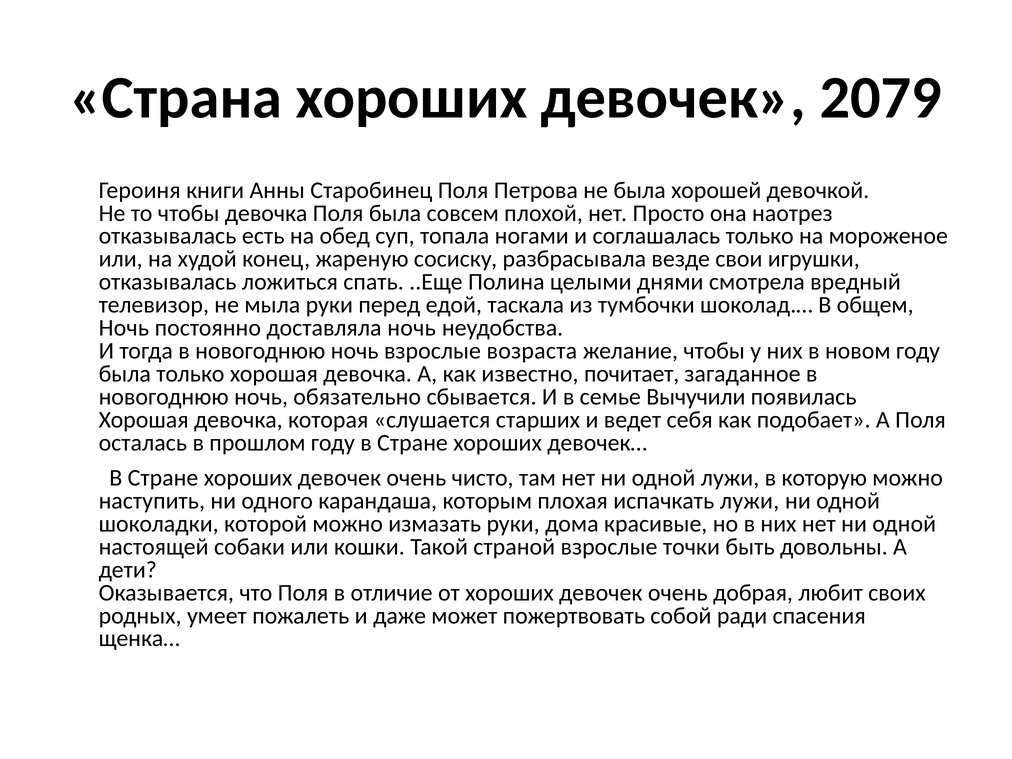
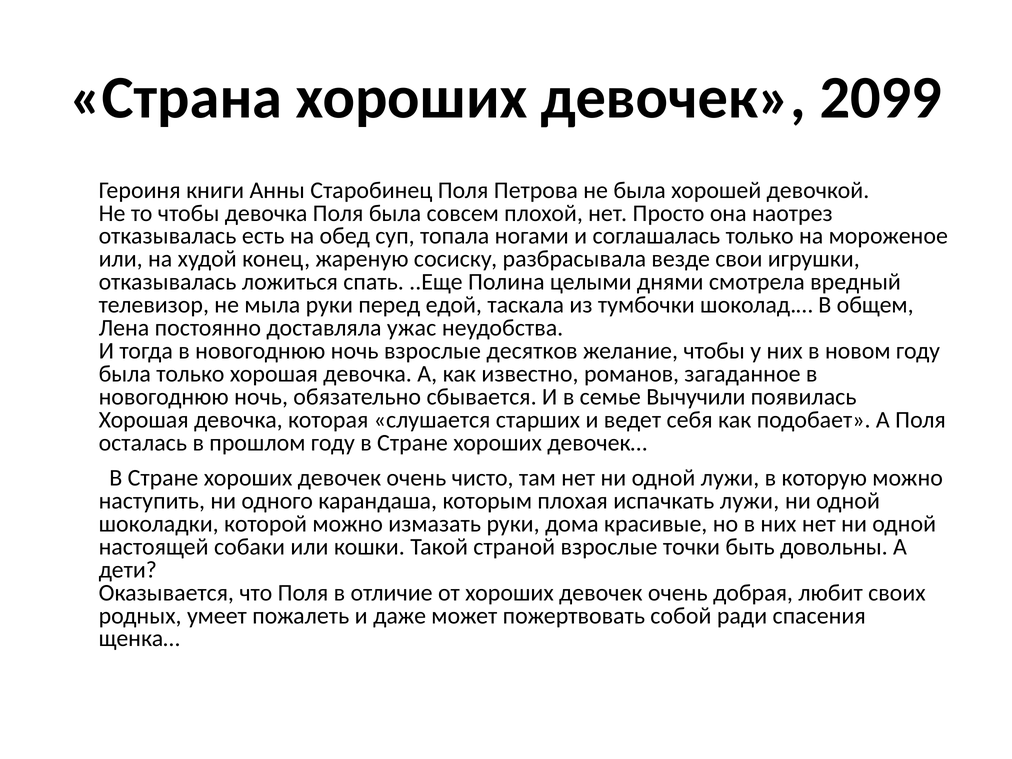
2079: 2079 -> 2099 (881, 98)
Ночь: Ночь -> Лена (124, 328)
доставляла ночь: ночь -> ужас (412, 328)
возраста: возраста -> десятков (532, 351)
почитает: почитает -> романов (632, 374)
